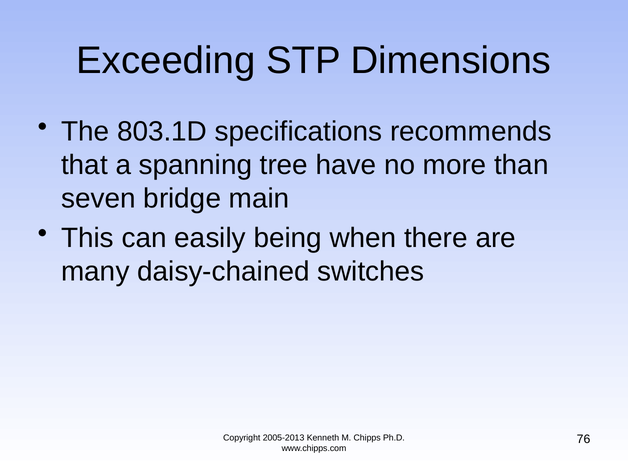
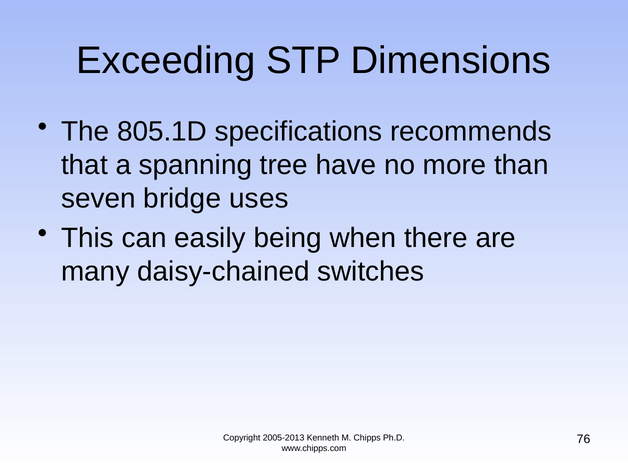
803.1D: 803.1D -> 805.1D (162, 132)
main: main -> uses (259, 199)
